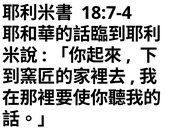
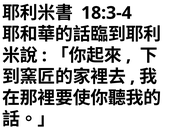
18:7-4: 18:7-4 -> 18:3-4 (106, 13)
